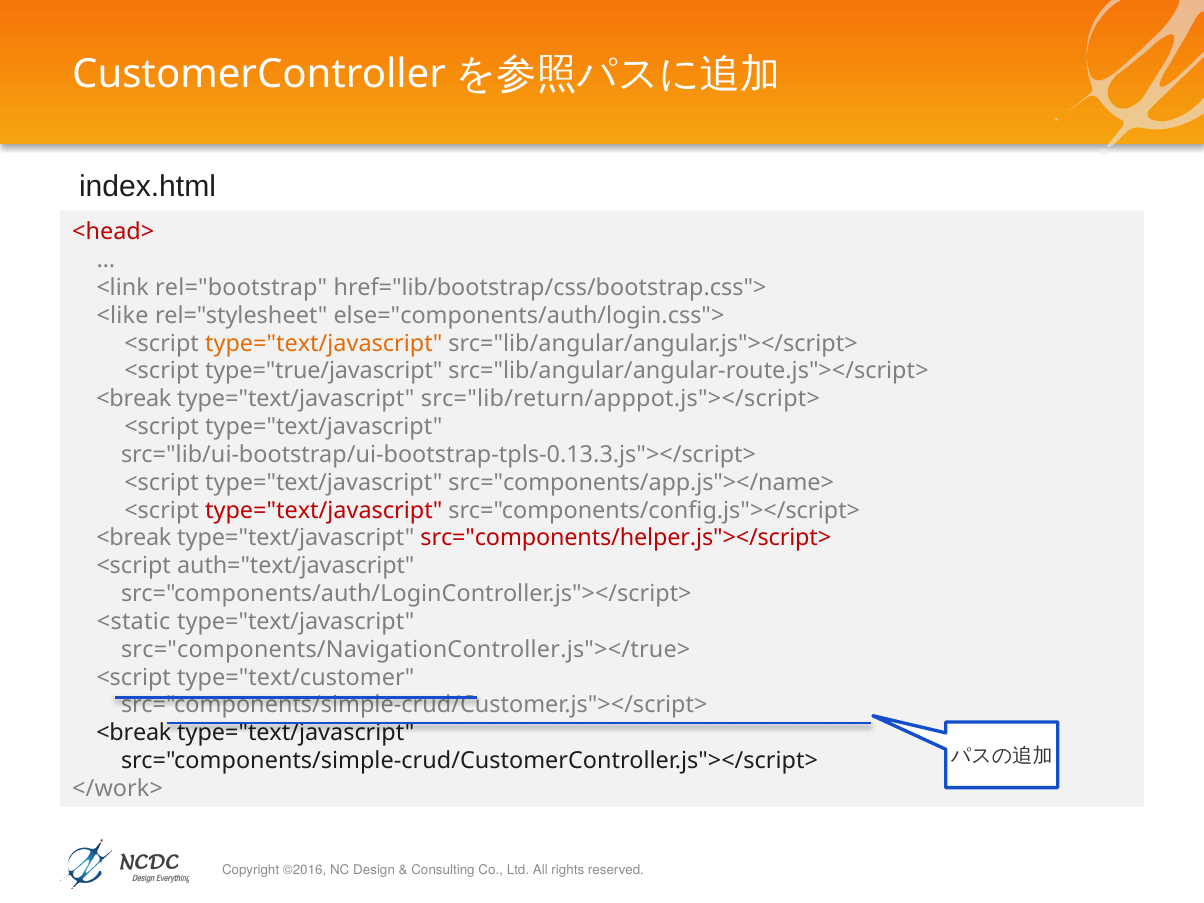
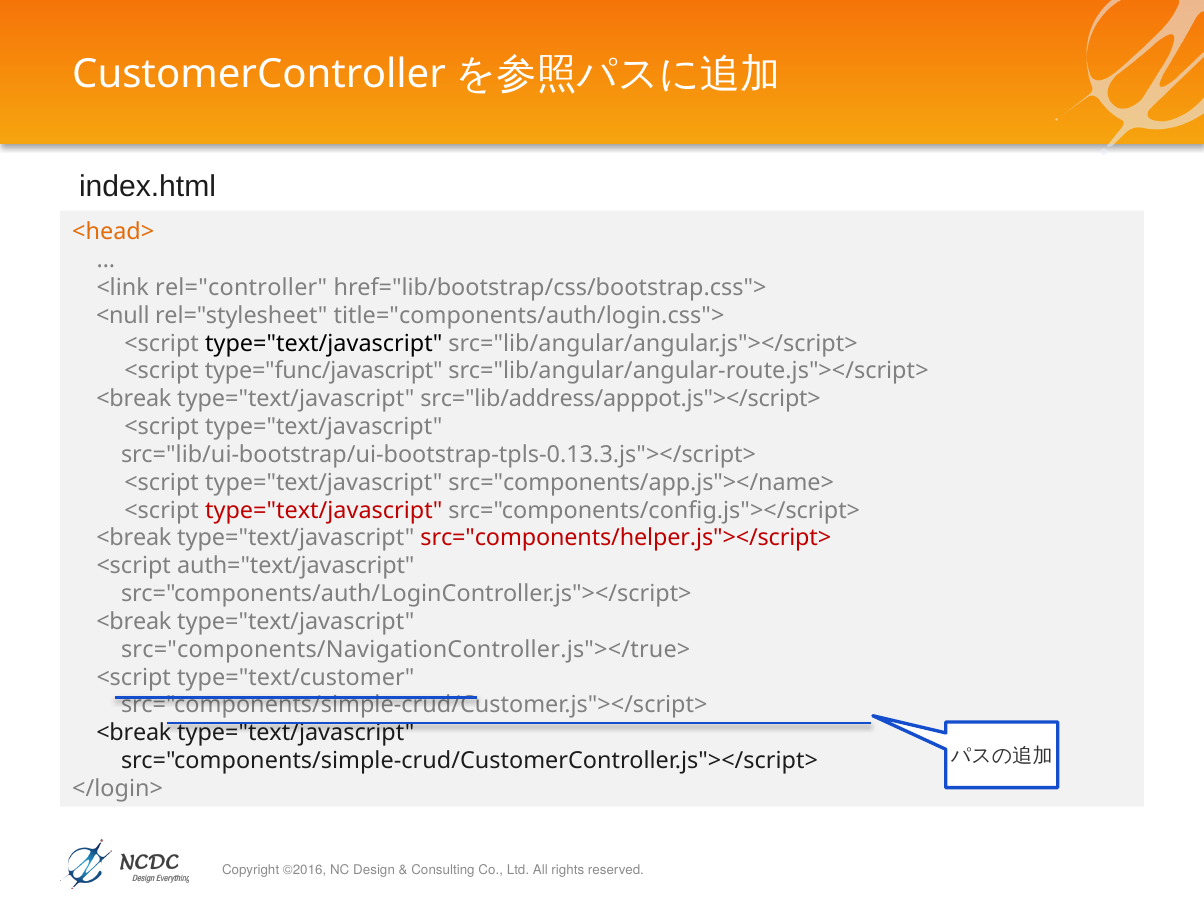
<head> colour: red -> orange (113, 232)
rel="bootstrap: rel="bootstrap -> rel="controller (241, 288)
<like: <like -> <null (123, 316)
else="components/auth/login.css">: else="components/auth/login.css"> -> title="components/auth/login.css"> (529, 316)
type="text/javascript colour: orange -> black (324, 343)
type="true/javascript: type="true/javascript -> type="func/javascript (324, 371)
src="lib/return/apppot.js"></script>: src="lib/return/apppot.js"></script> -> src="lib/address/apppot.js"></script> (621, 399)
<static: <static -> <break (134, 622)
</work>: </work> -> </login> (118, 789)
